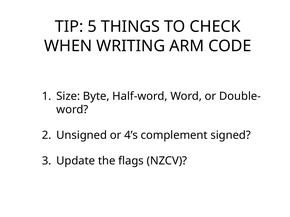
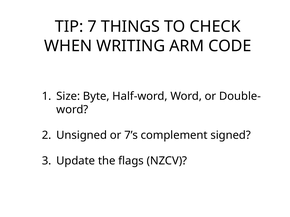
5: 5 -> 7 (92, 27)
4’s: 4’s -> 7’s (131, 135)
